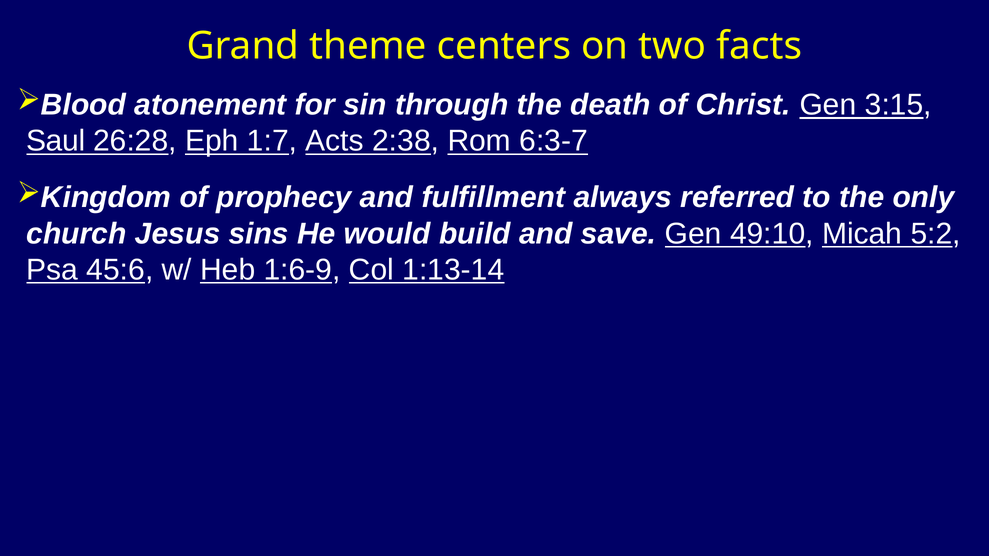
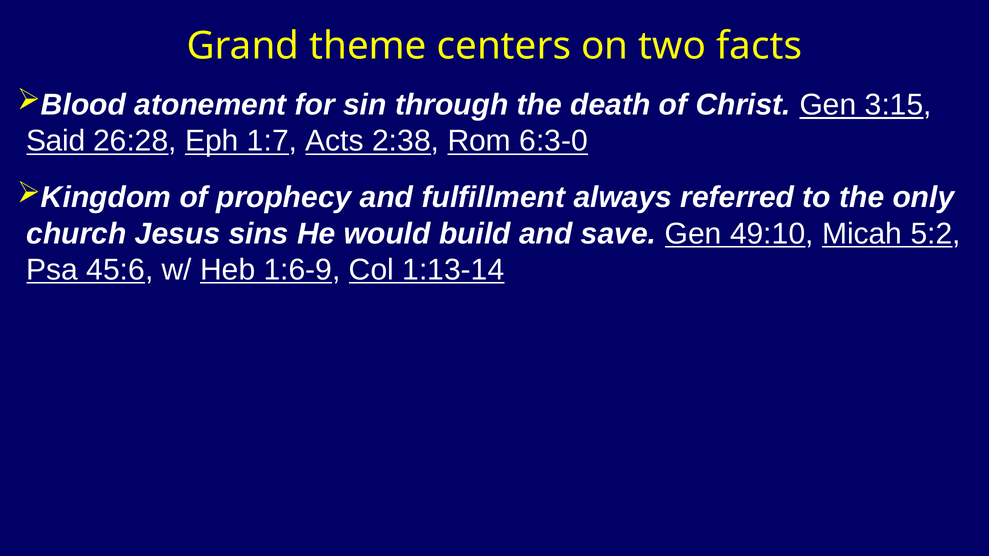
Saul: Saul -> Said (56, 141)
6:3-7: 6:3-7 -> 6:3-0 (554, 141)
